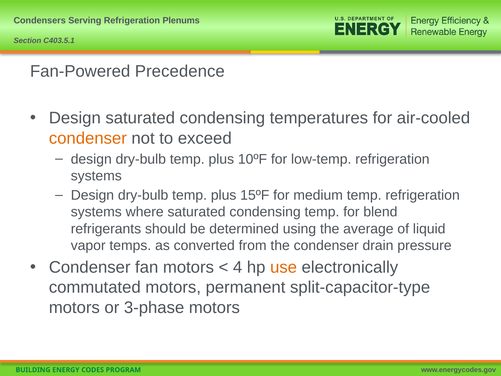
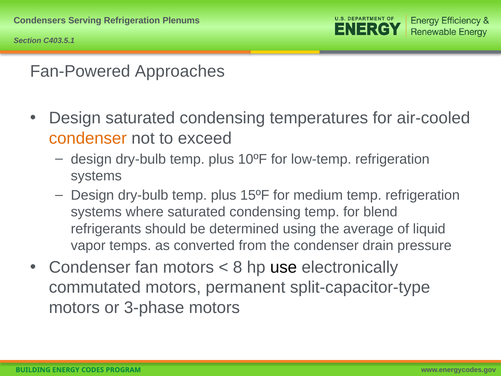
Precedence: Precedence -> Approaches (180, 71)
4: 4 -> 8 (238, 267)
use colour: orange -> black (284, 267)
